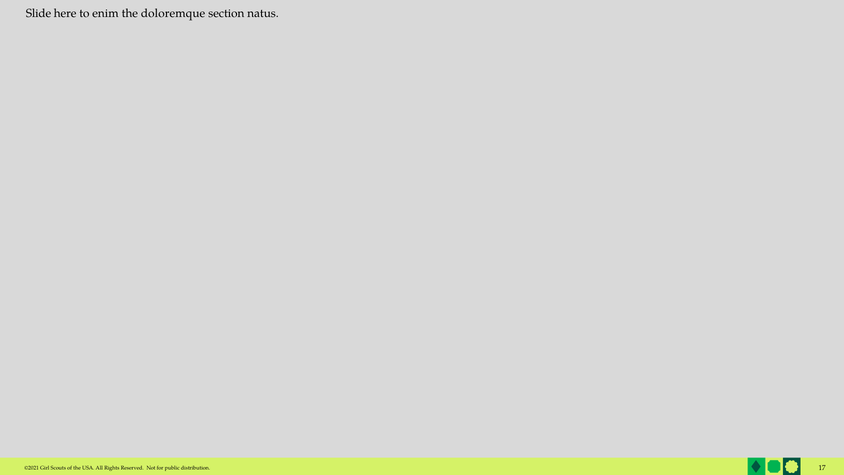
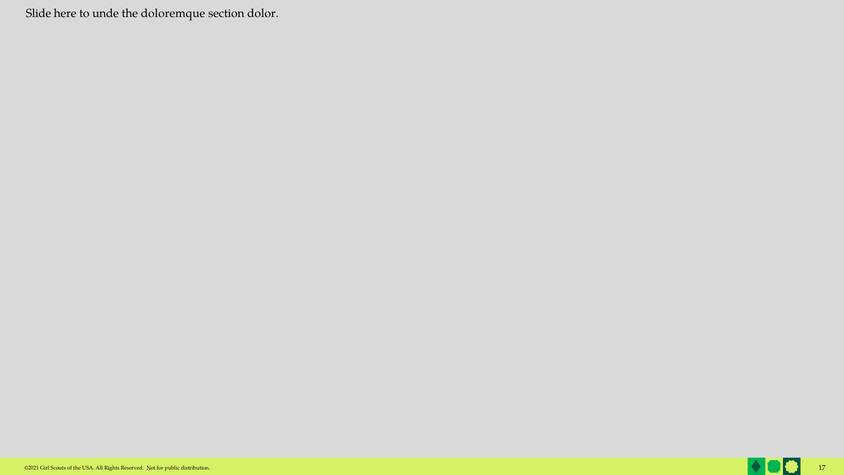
enim: enim -> unde (106, 13)
natus: natus -> dolor (263, 13)
